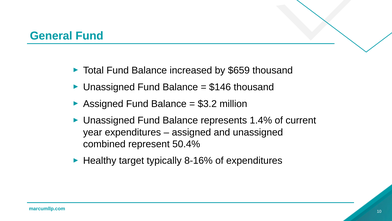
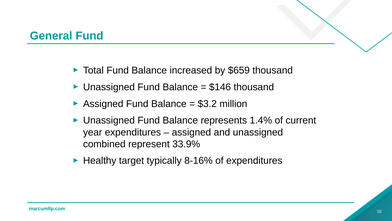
50.4%: 50.4% -> 33.9% (186, 144)
